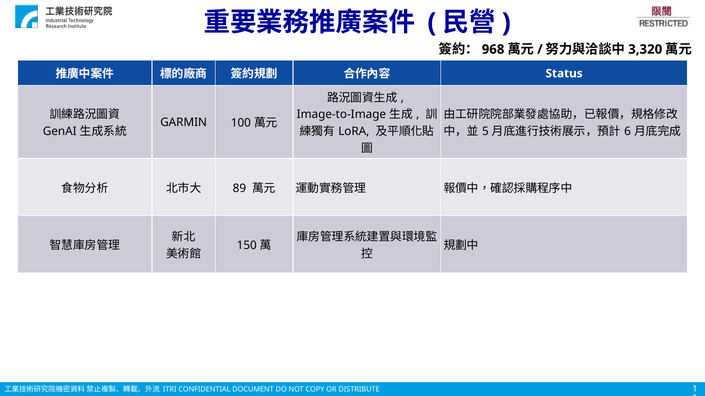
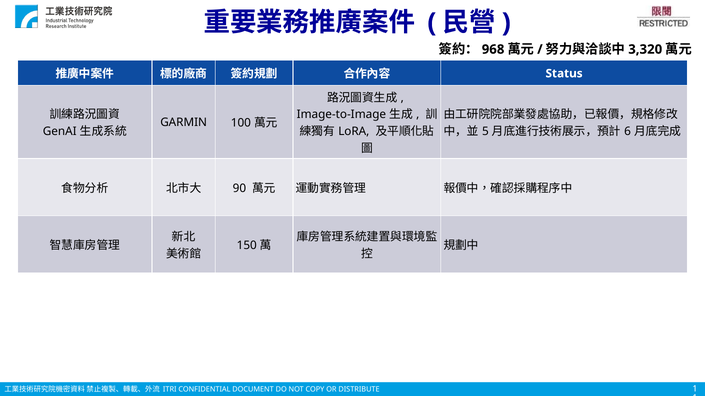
89: 89 -> 90 (239, 188)
